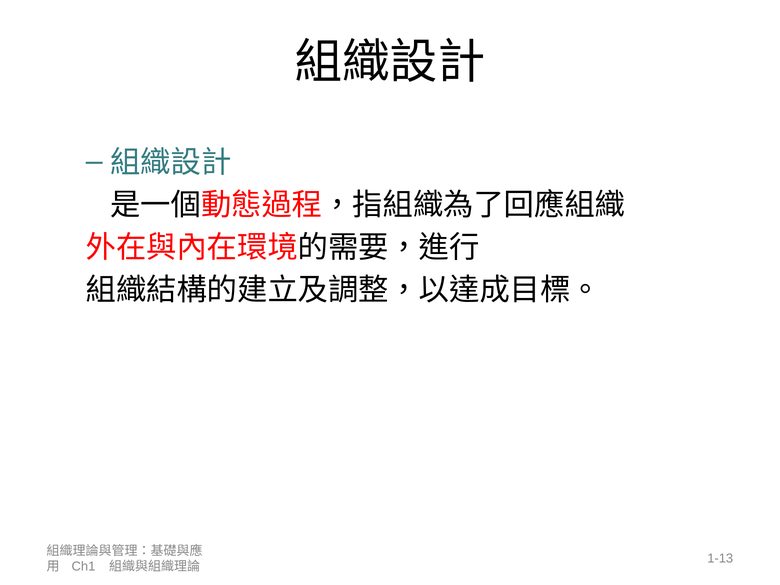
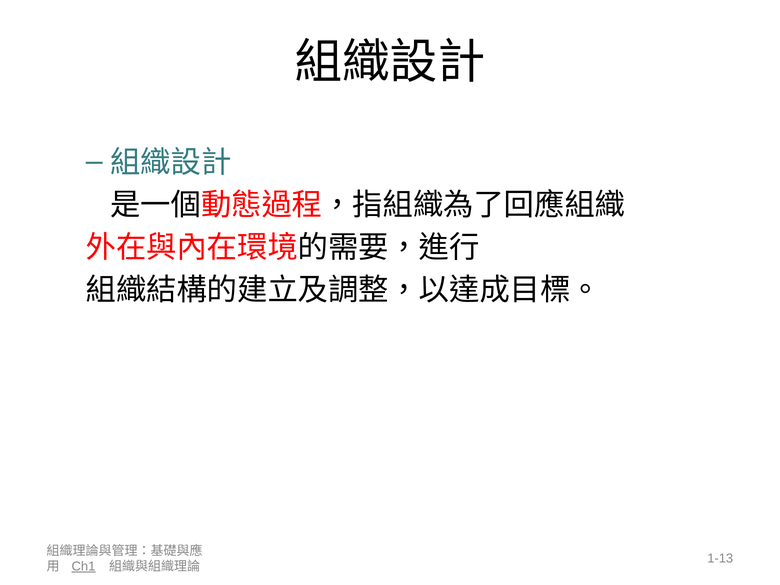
Ch1 underline: none -> present (83, 566)
